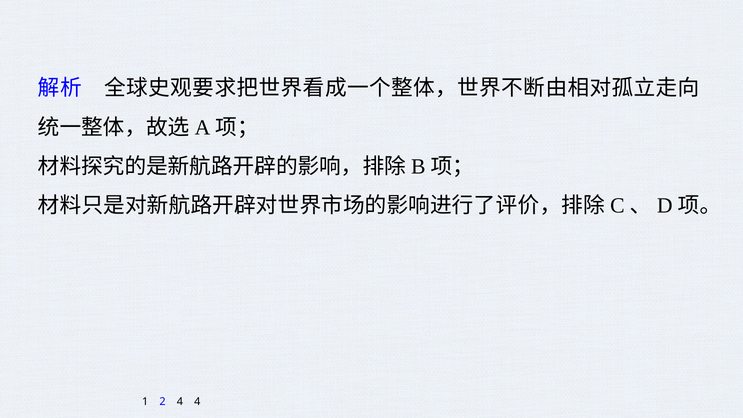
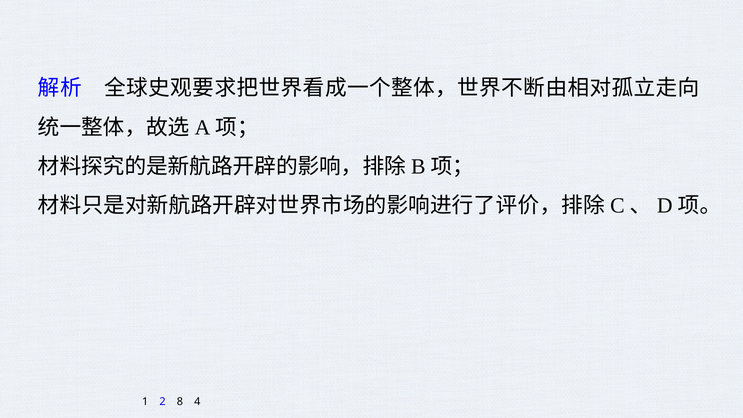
2 4: 4 -> 8 (180, 402)
